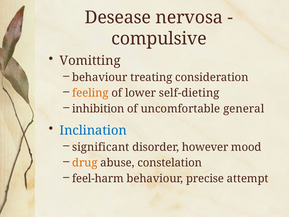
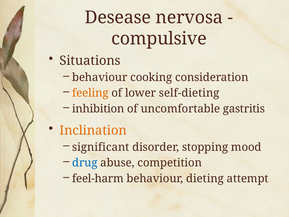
Vomitting: Vomitting -> Situations (90, 61)
treating: treating -> cooking (151, 77)
general: general -> gastritis (244, 109)
Inclination colour: blue -> orange (93, 130)
however: however -> stopping (205, 147)
drug colour: orange -> blue (85, 163)
constelation: constelation -> competition (170, 163)
precise: precise -> dieting (205, 178)
